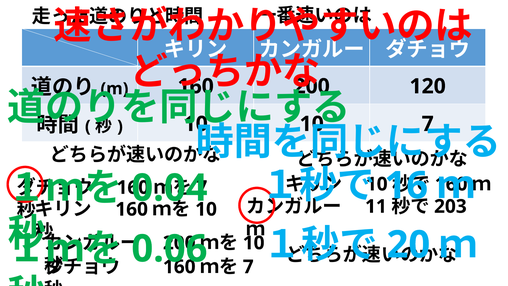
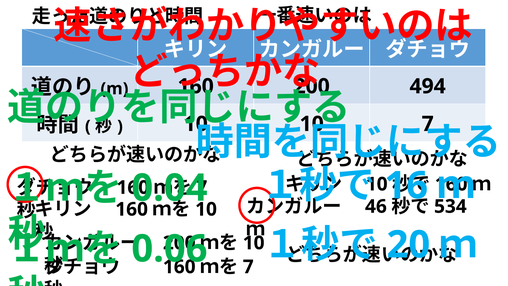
120: 120 -> 494 (428, 86)
11: 11 -> 46 (376, 206)
203: 203 -> 534 (450, 206)
